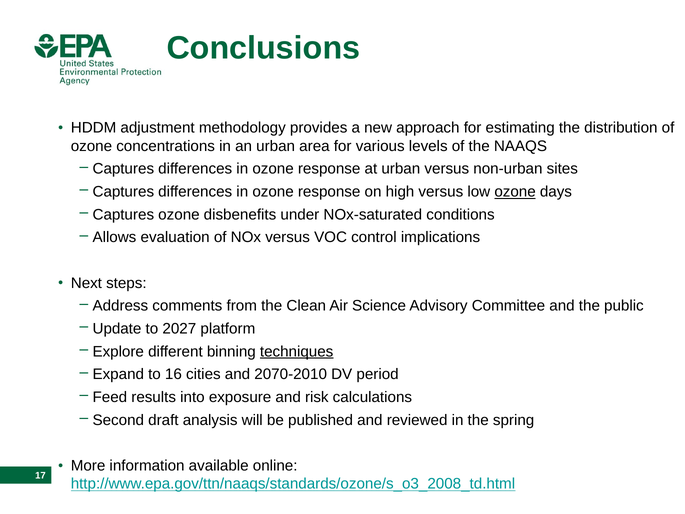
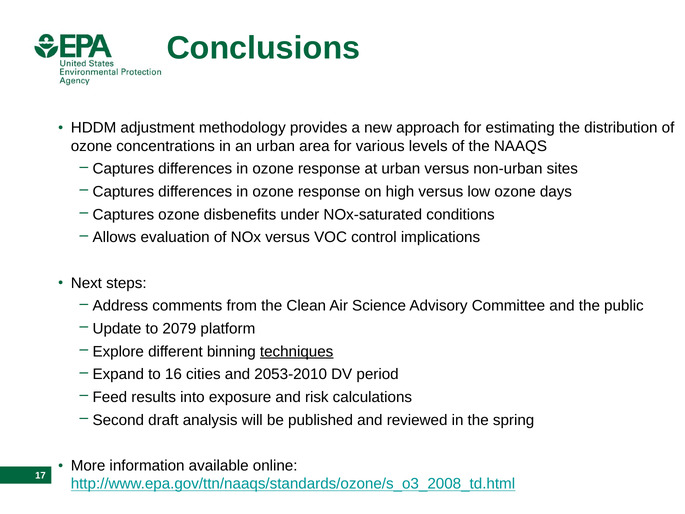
ozone underline: present -> none (515, 192)
2027: 2027 -> 2079 (179, 329)
2070-2010: 2070-2010 -> 2053-2010 (291, 374)
